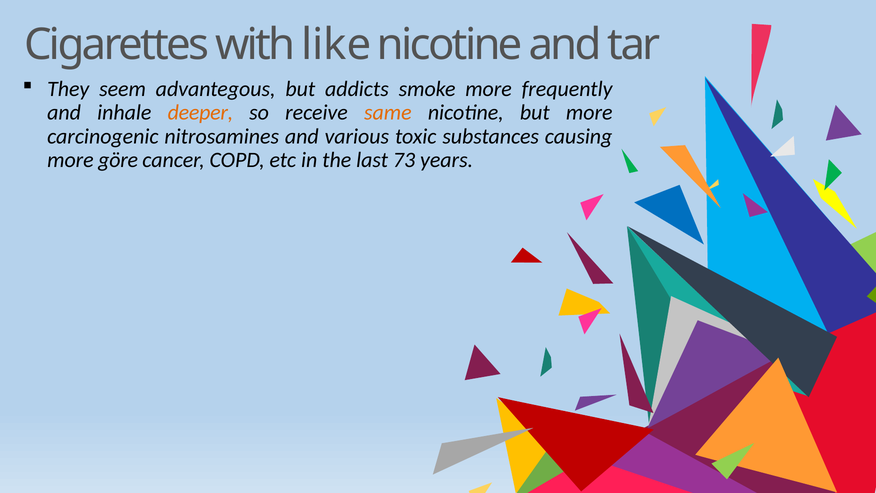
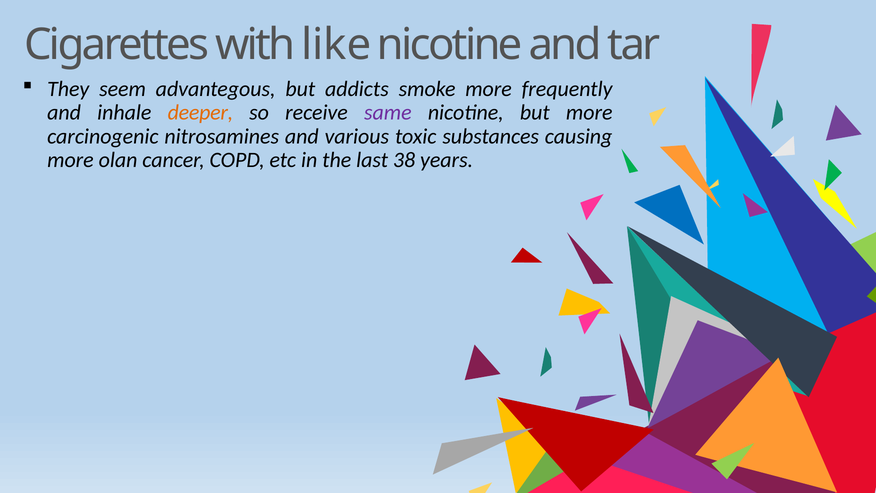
same colour: orange -> purple (388, 113)
göre: göre -> olan (118, 160)
73: 73 -> 38 (404, 160)
